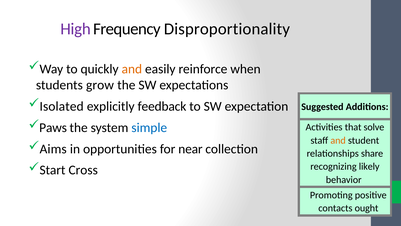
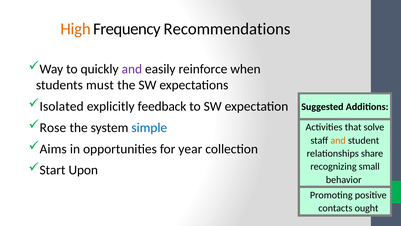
High colour: purple -> orange (76, 29)
Disproportionality: Disproportionality -> Recommendations (227, 29)
and colour: orange -> purple (132, 69)
grow: grow -> must (100, 85)
Paws: Paws -> Rose (53, 127)
near: near -> year (190, 149)
likely: likely -> small (369, 166)
Cross: Cross -> Upon (83, 170)
